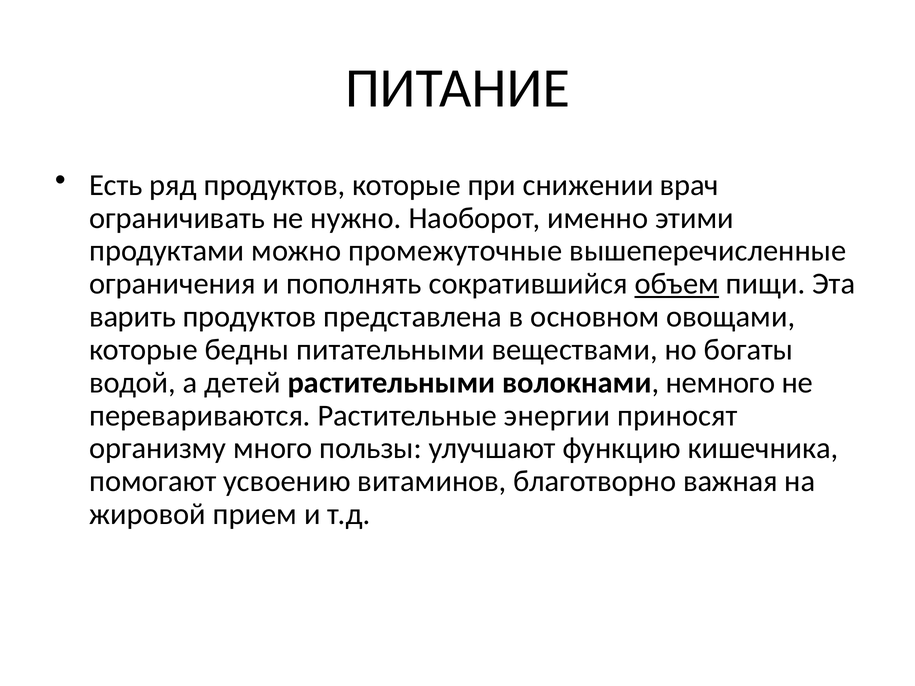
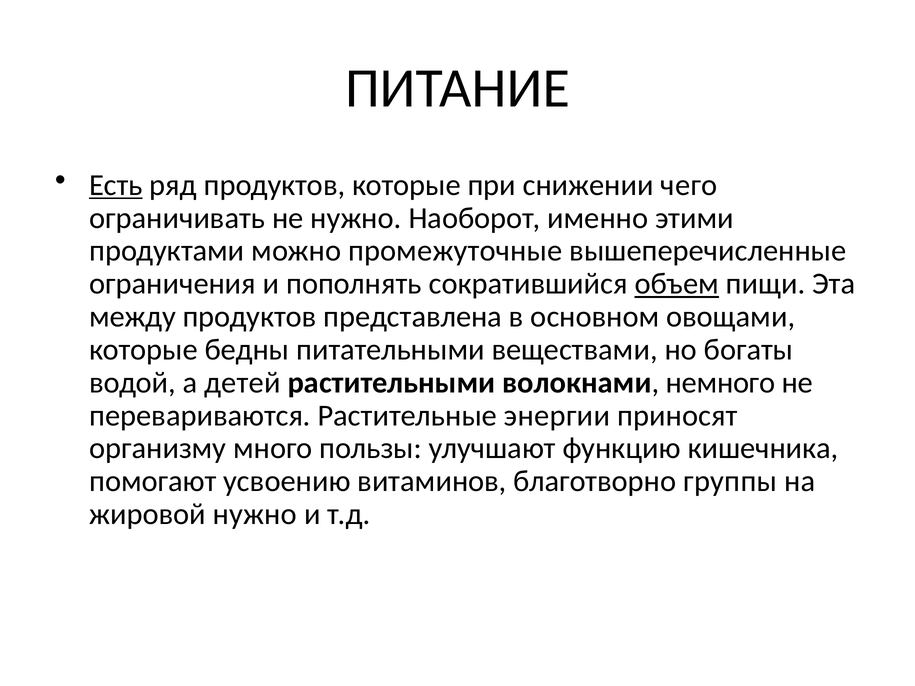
Есть underline: none -> present (116, 185)
врач: врач -> чего (689, 185)
варить: варить -> между (133, 317)
важная: важная -> группы (730, 481)
жировой прием: прием -> нужно (255, 514)
